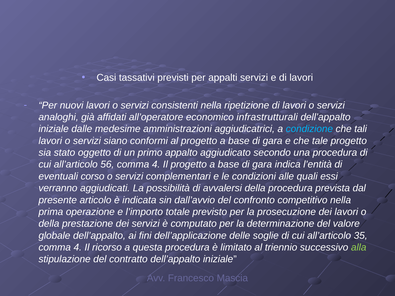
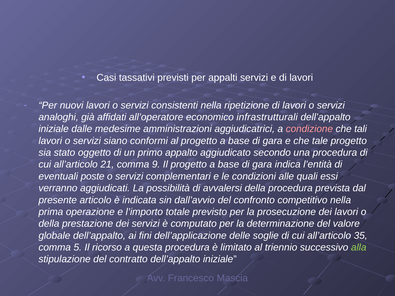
condizione colour: light blue -> pink (309, 129)
56: 56 -> 21 (107, 165)
4: 4 -> 9 (156, 165)
corso: corso -> poste (93, 176)
4: 4 -> 5 (78, 248)
